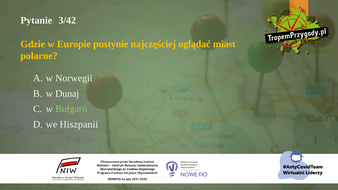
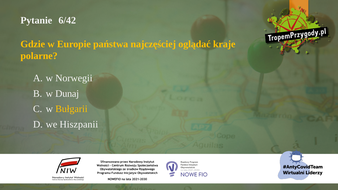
3/42: 3/42 -> 6/42 (67, 20)
pustynie: pustynie -> państwa (111, 44)
miast: miast -> kraje (224, 44)
Bułgarii colour: light green -> yellow (71, 109)
